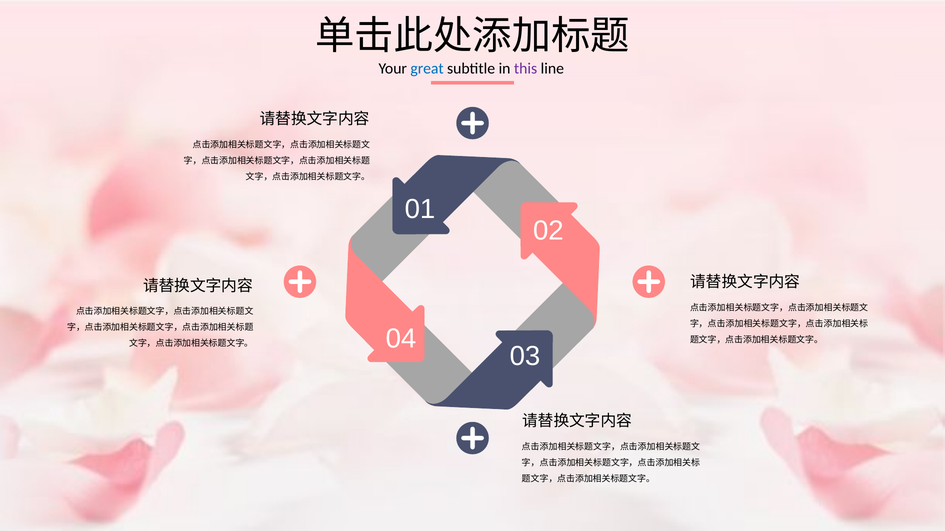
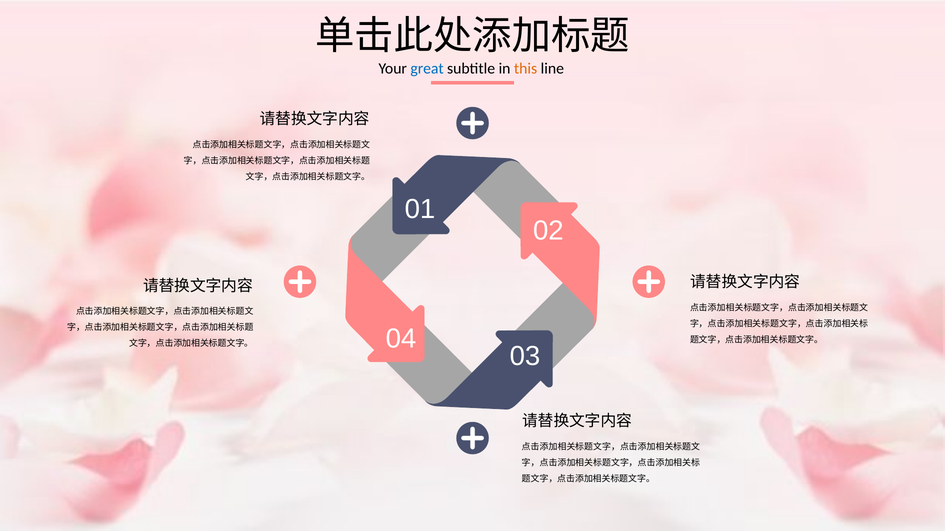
this colour: purple -> orange (526, 68)
